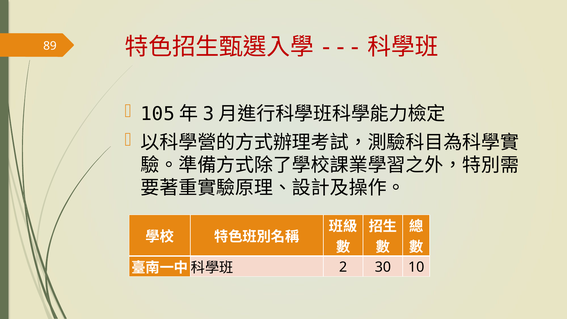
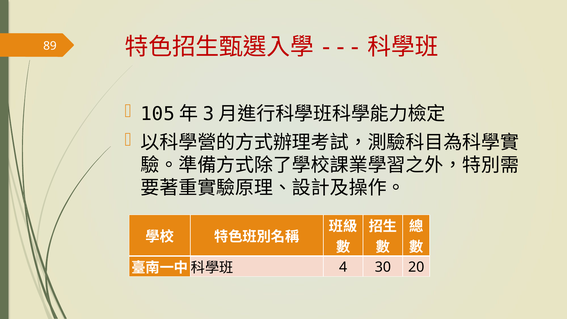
2: 2 -> 4 (343, 267)
10: 10 -> 20 (416, 267)
